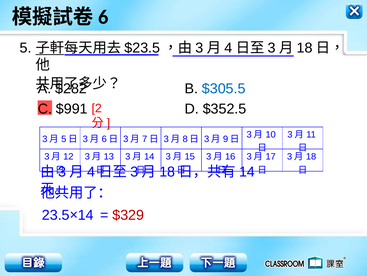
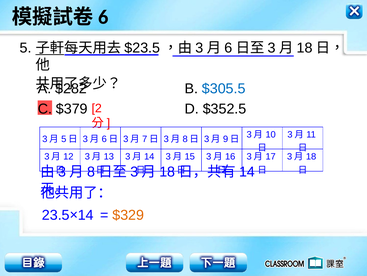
4: 4 -> 6 (228, 48)
$991: $991 -> $379 (72, 109)
4: 4 -> 8 (91, 171)
$329 colour: red -> orange (128, 214)
